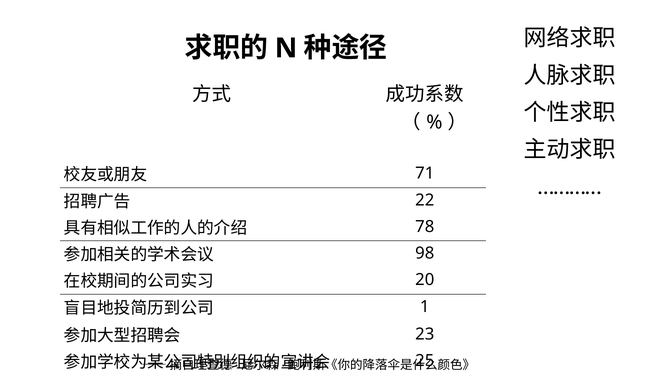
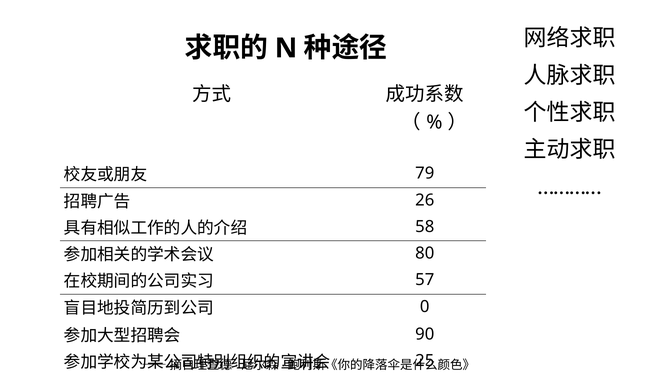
71: 71 -> 79 (425, 173)
22: 22 -> 26 (425, 200)
78: 78 -> 58 (425, 227)
98: 98 -> 80 (425, 253)
20: 20 -> 57 (425, 280)
1: 1 -> 0 (425, 307)
23: 23 -> 90 (425, 334)
